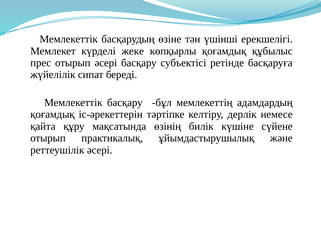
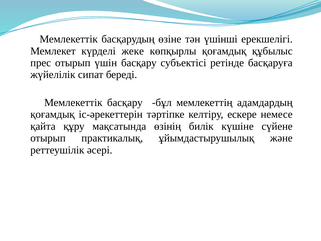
отырып әсері: әсері -> үшін (106, 63)
дерлік: дерлік -> ескере (242, 114)
